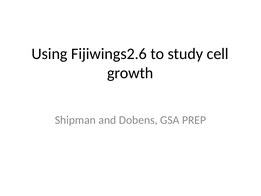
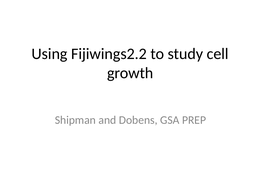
Fijiwings2.6: Fijiwings2.6 -> Fijiwings2.2 (109, 54)
